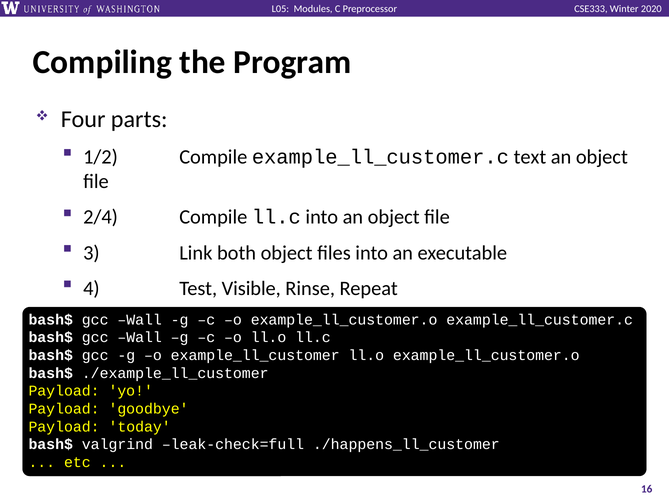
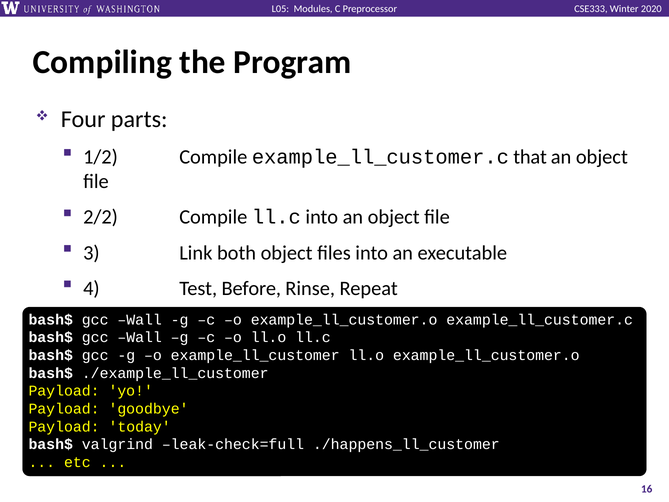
text: text -> that (530, 157)
2/4: 2/4 -> 2/2 (101, 217)
Visible: Visible -> Before (251, 288)
